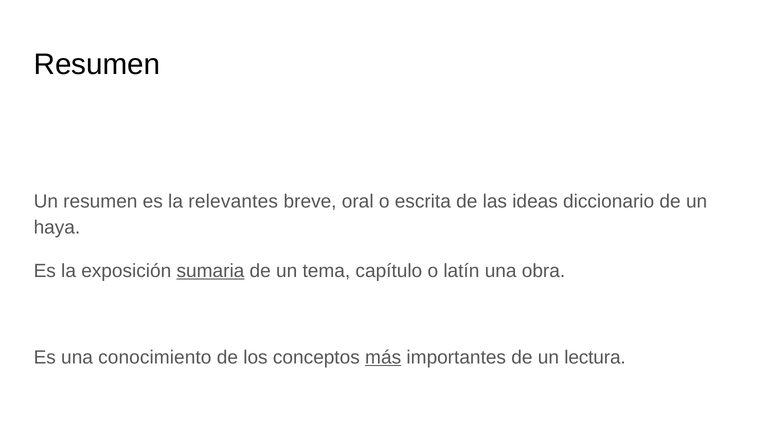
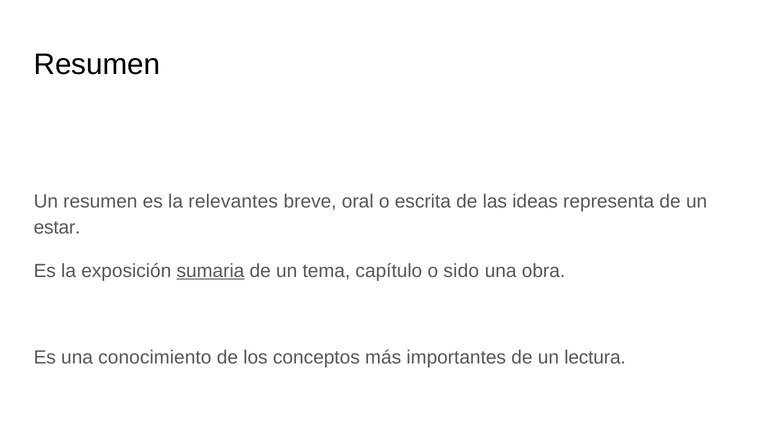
diccionario: diccionario -> representa (609, 201)
haya: haya -> estar (57, 228)
latín: latín -> sido (461, 271)
más underline: present -> none (383, 358)
